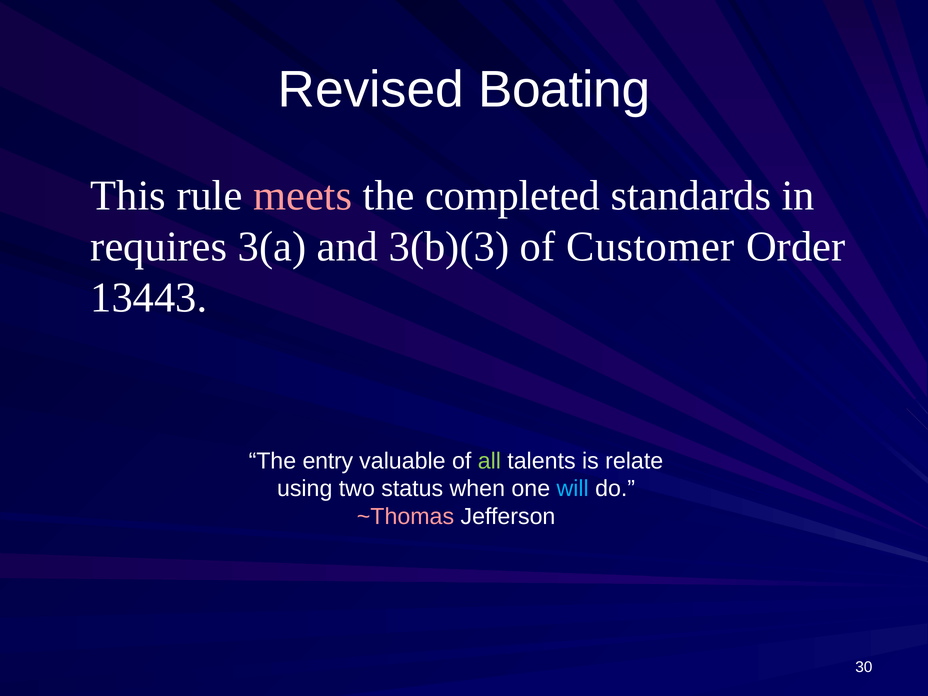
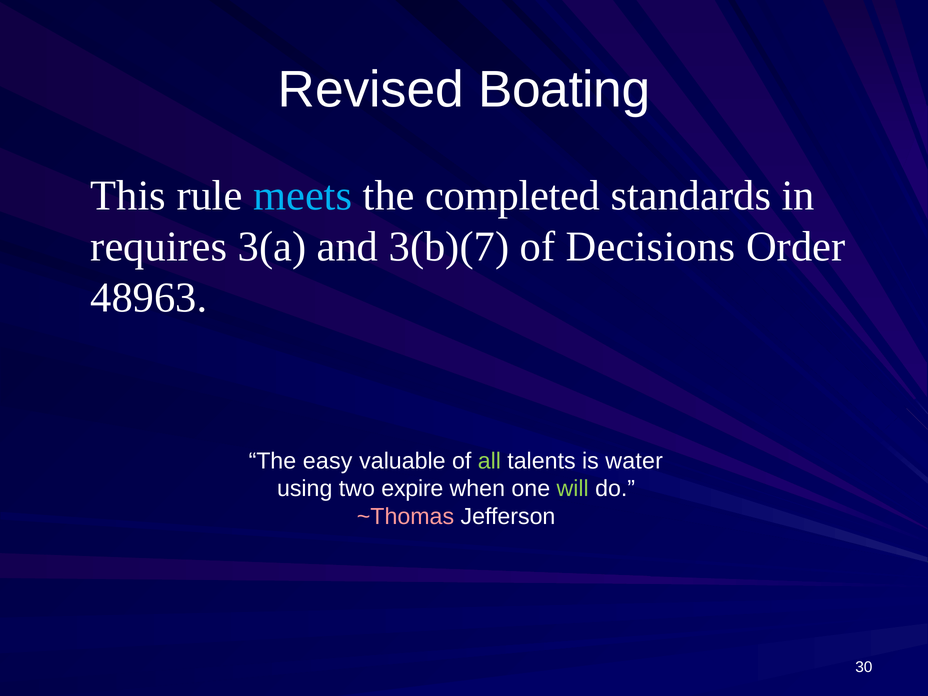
meets colour: pink -> light blue (303, 196)
3(b)(3: 3(b)(3 -> 3(b)(7 (449, 247)
Customer: Customer -> Decisions (651, 247)
13443: 13443 -> 48963 (149, 298)
entry: entry -> easy (328, 461)
relate: relate -> water (634, 461)
status: status -> expire (412, 489)
will colour: light blue -> light green (573, 489)
